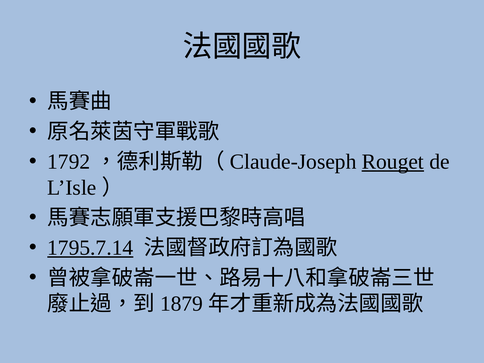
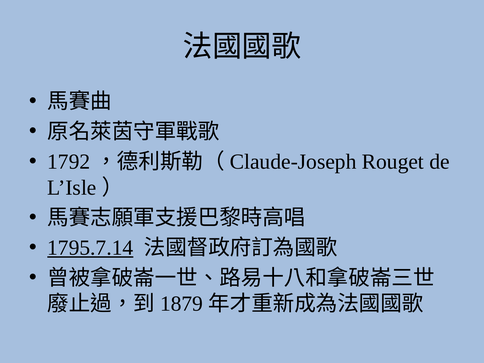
Rouget underline: present -> none (393, 162)
